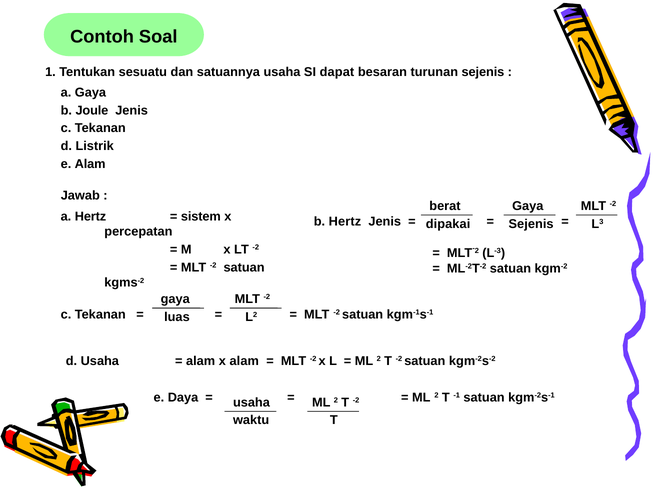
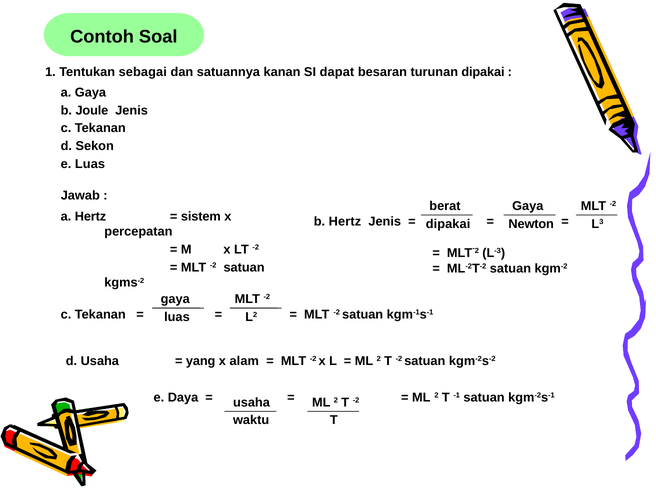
sesuatu: sesuatu -> sebagai (143, 72)
satuannya usaha: usaha -> kanan (282, 72)
turunan sejenis: sejenis -> dipakai (483, 72)
Listrik: Listrik -> Sekon (95, 146)
e Alam: Alam -> Luas (90, 164)
Sejenis: Sejenis -> Newton (531, 224)
alam: alam -> yang (201, 361)
